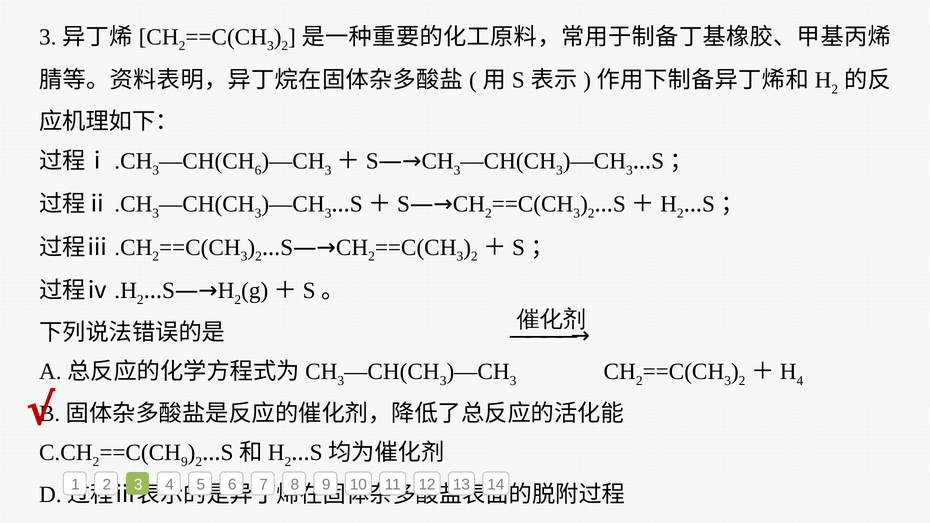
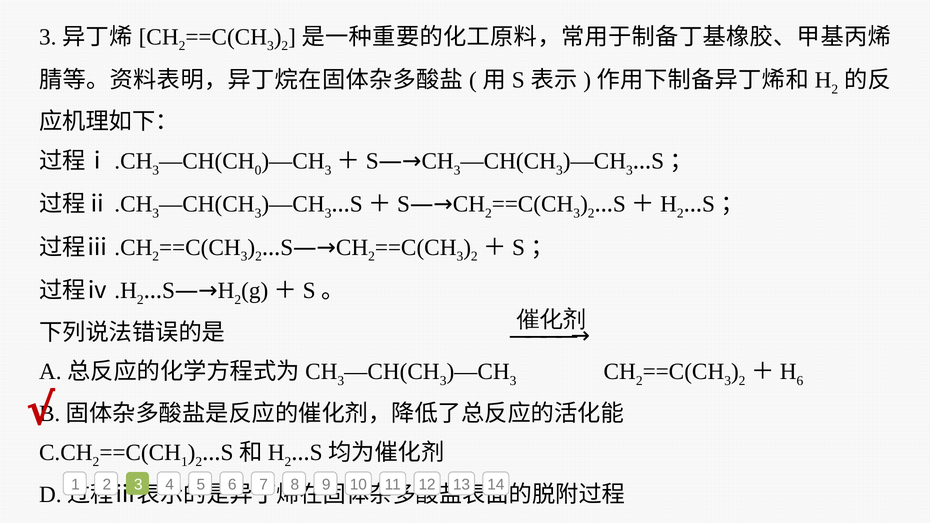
6: 6 -> 0 (258, 170)
4: 4 -> 6 (800, 381)
9: 9 -> 1 (184, 462)
